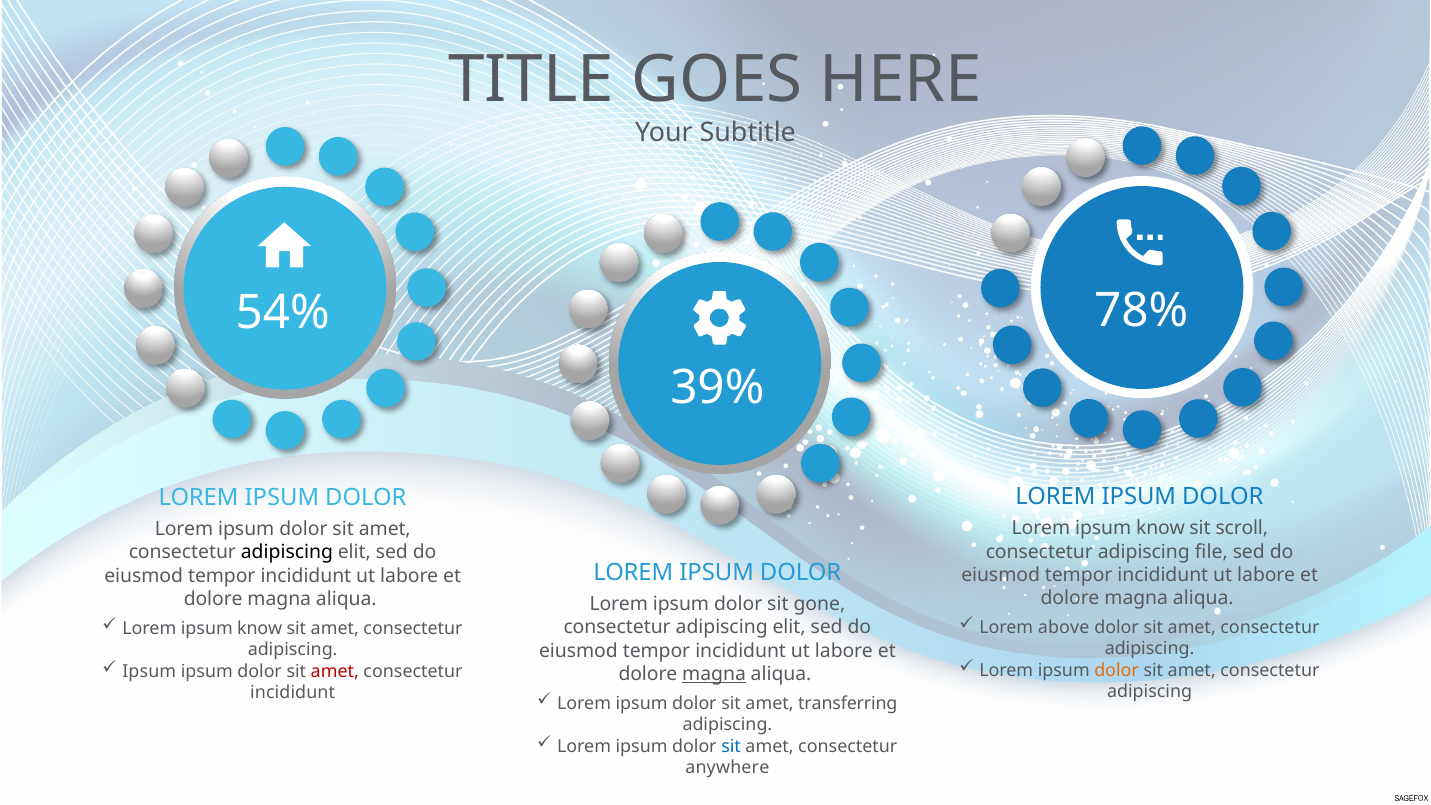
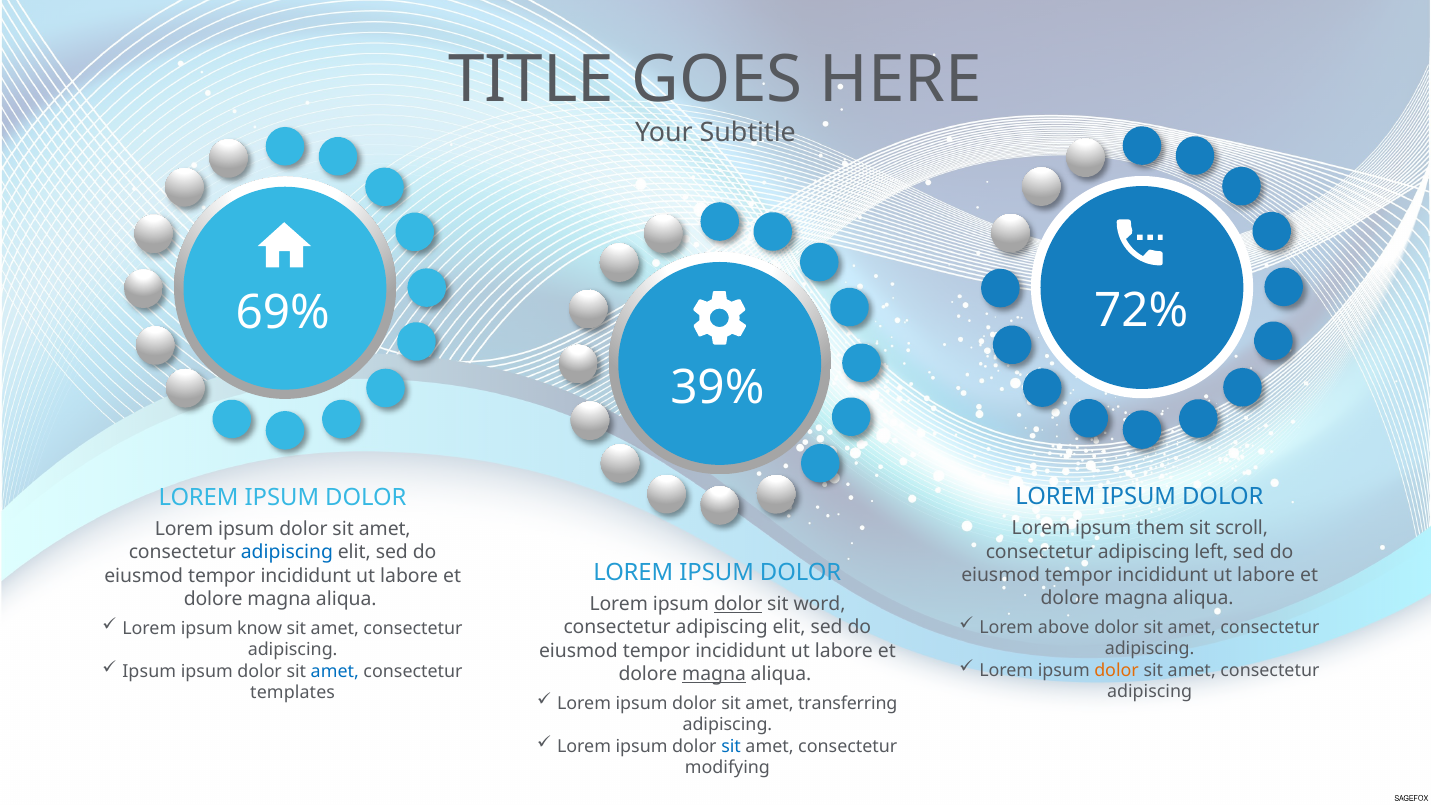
78%: 78% -> 72% (1141, 311)
54%: 54% -> 69% (283, 313)
know: know -> them (1160, 528)
file: file -> left (1211, 552)
adipiscing colour: black -> blue (287, 552)
dolor underline: none -> present (738, 604)
gone: gone -> word (819, 604)
amet colour: red -> blue (335, 671)
incididunt: incididunt -> templates (293, 693)
anywhere: anywhere -> modifying (727, 768)
